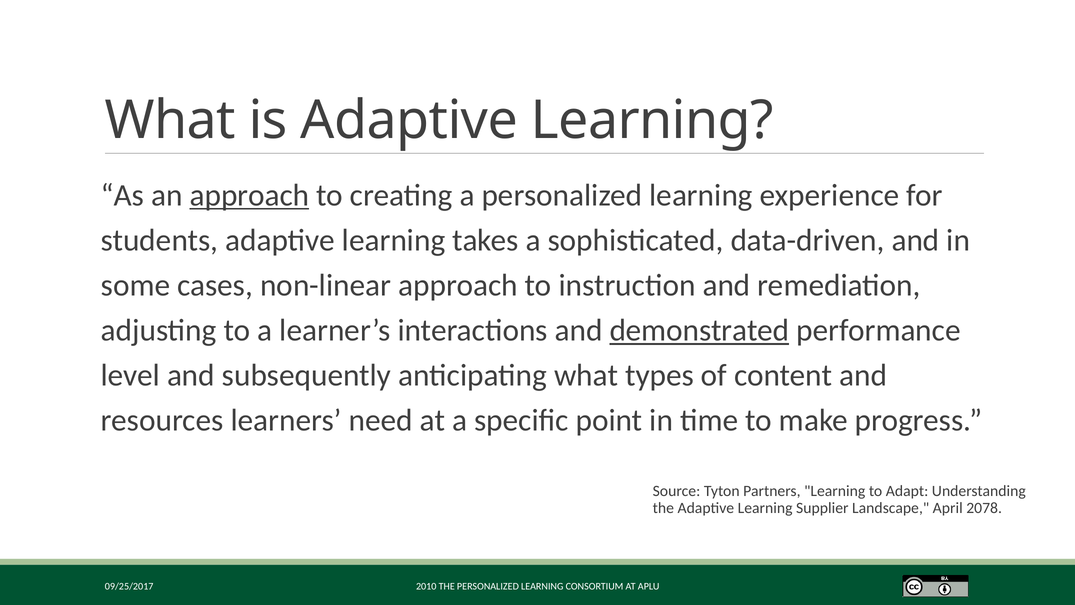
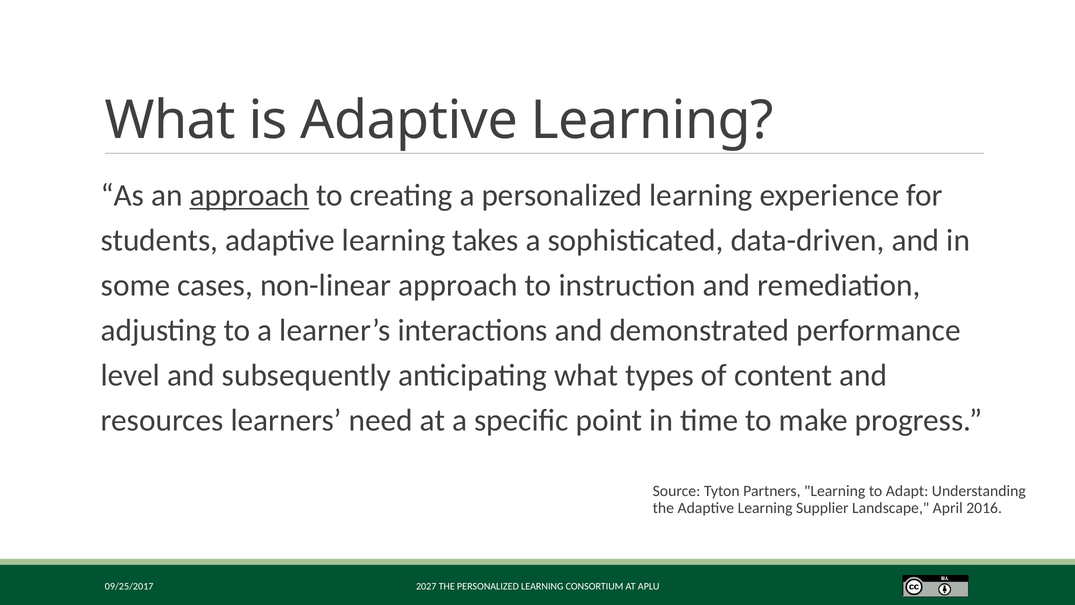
demonstrated underline: present -> none (700, 330)
2078: 2078 -> 2016 (984, 508)
2010: 2010 -> 2027 (426, 586)
